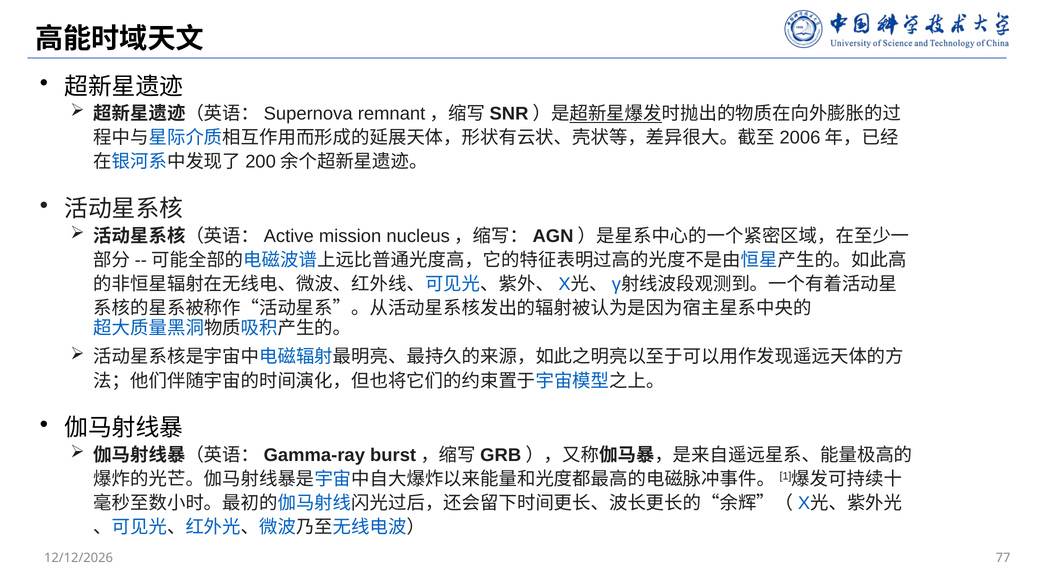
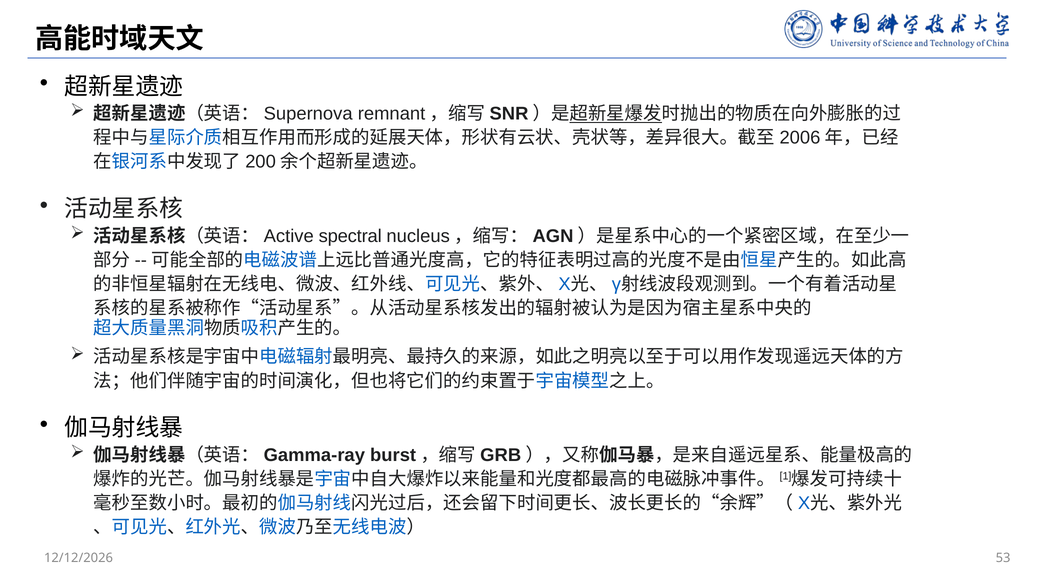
mission: mission -> spectral (350, 236)
77: 77 -> 53 (1003, 558)
